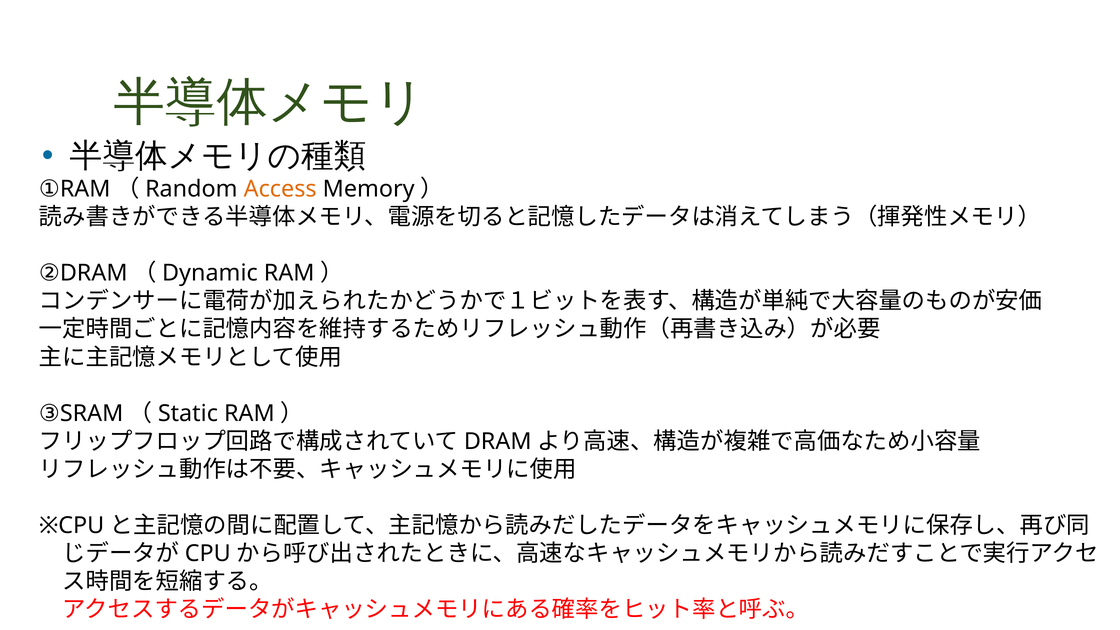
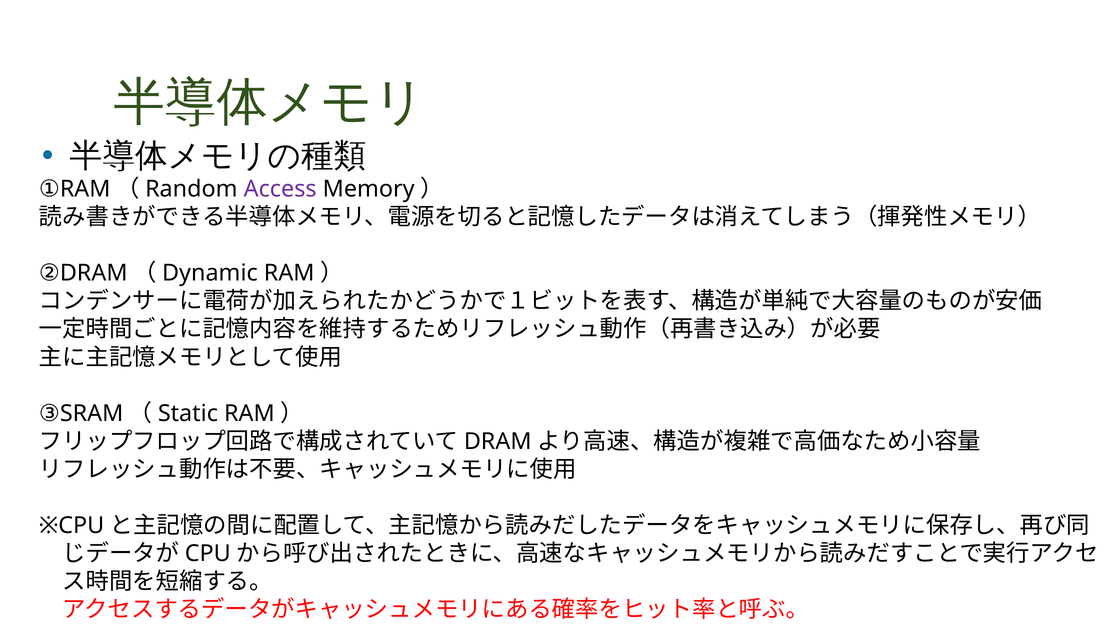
Access colour: orange -> purple (280, 189)
